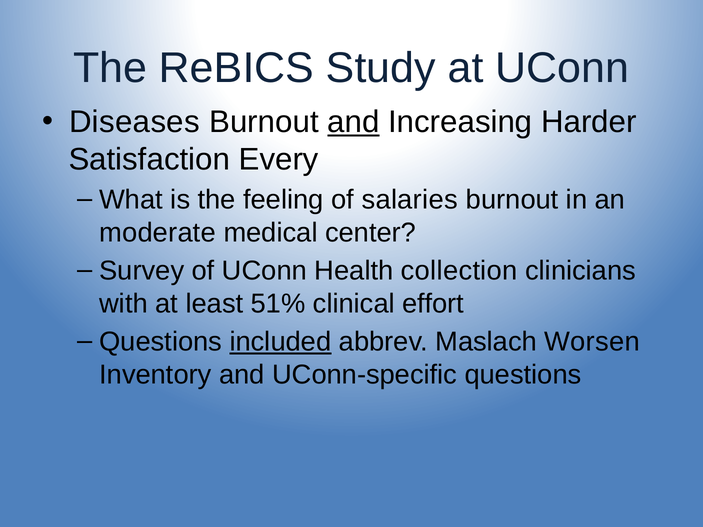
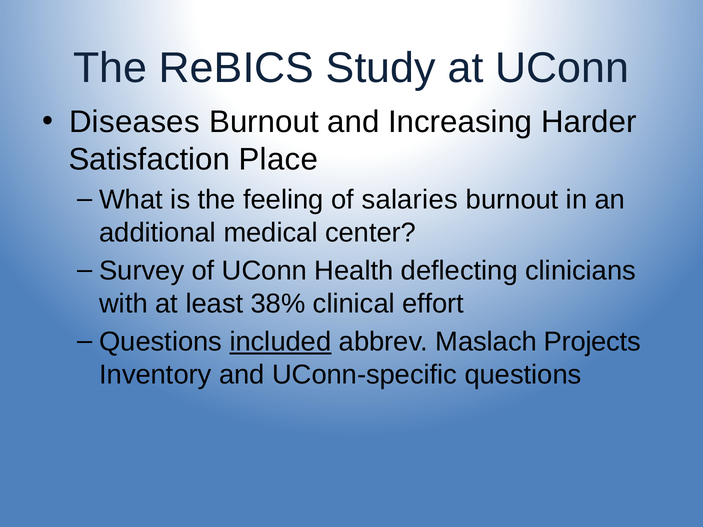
and underline: present -> none (353, 122)
Every: Every -> Place (279, 160)
moderate: moderate -> additional (158, 233)
collection: collection -> deflecting (459, 271)
51%: 51% -> 38% (278, 304)
Worsen: Worsen -> Projects (592, 342)
